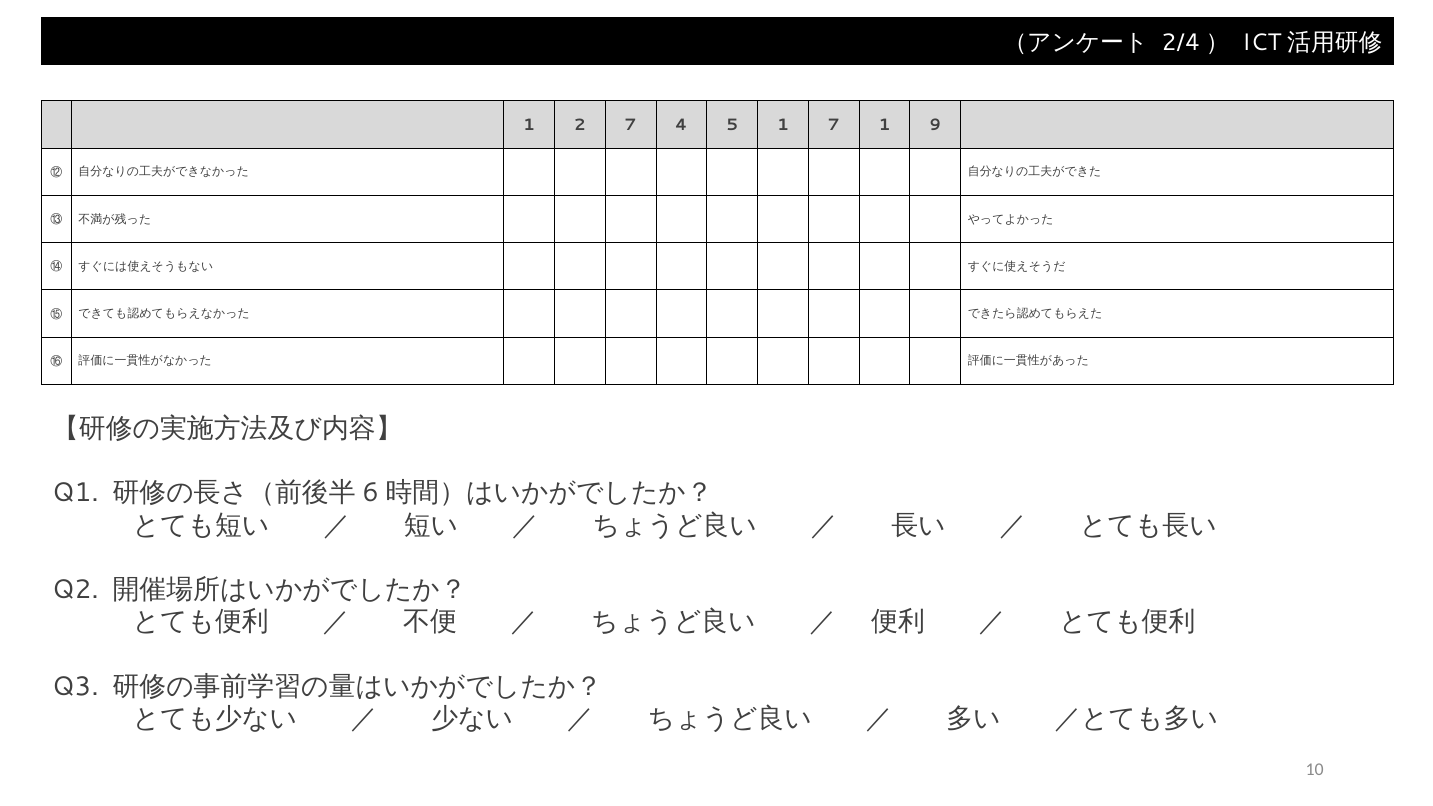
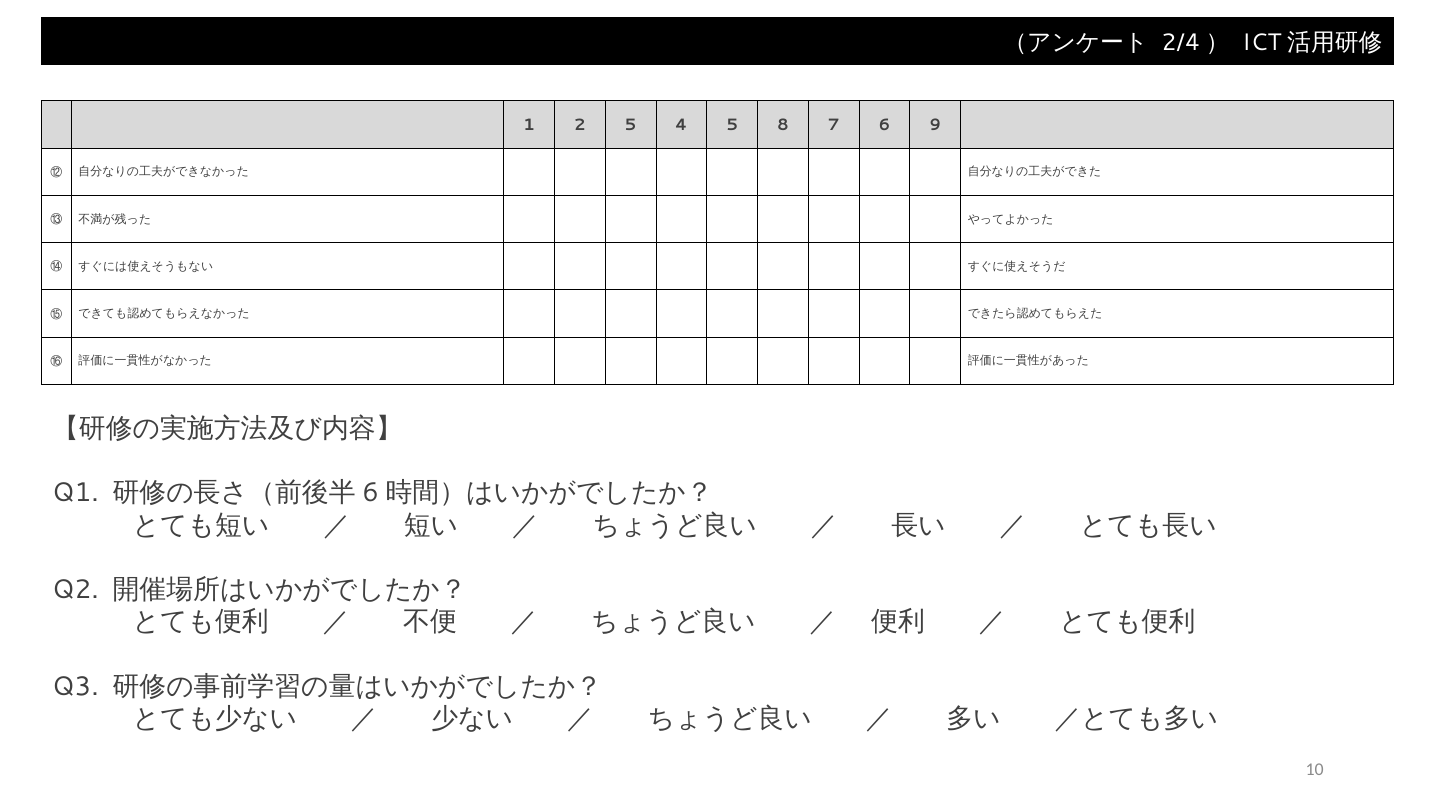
2 7: 7 -> 5 (631, 125)
5 1: 1 -> 8 (783, 125)
7 1: 1 -> 6 (884, 125)
